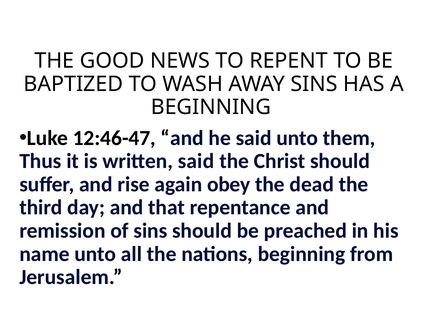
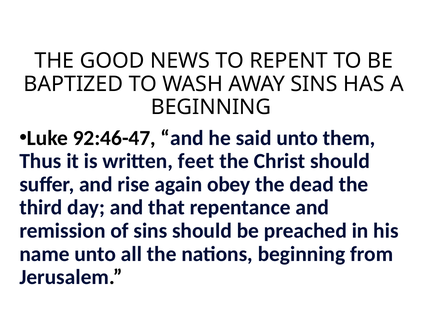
12:46-47: 12:46-47 -> 92:46-47 (114, 138)
written said: said -> feet (196, 161)
